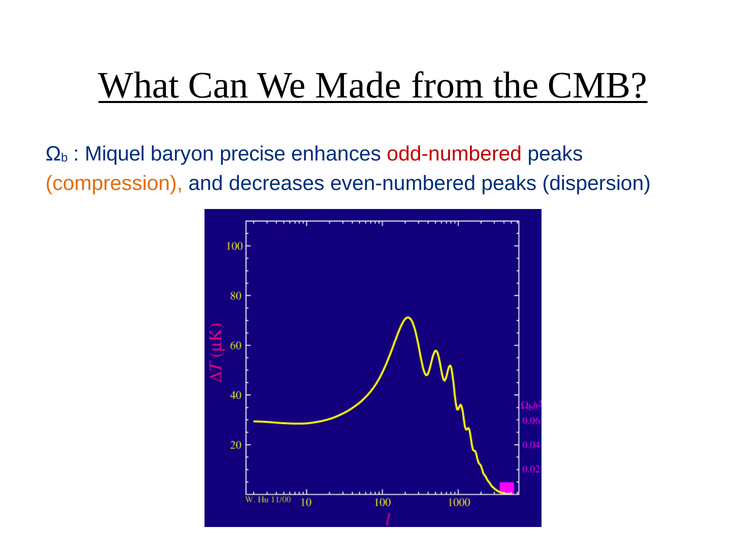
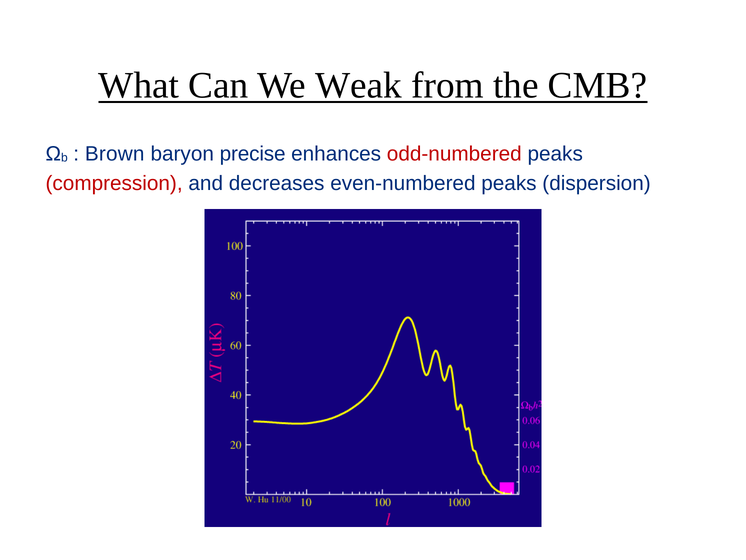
Made: Made -> Weak (359, 85)
Miquel: Miquel -> Brown (115, 154)
compression colour: orange -> red (114, 183)
